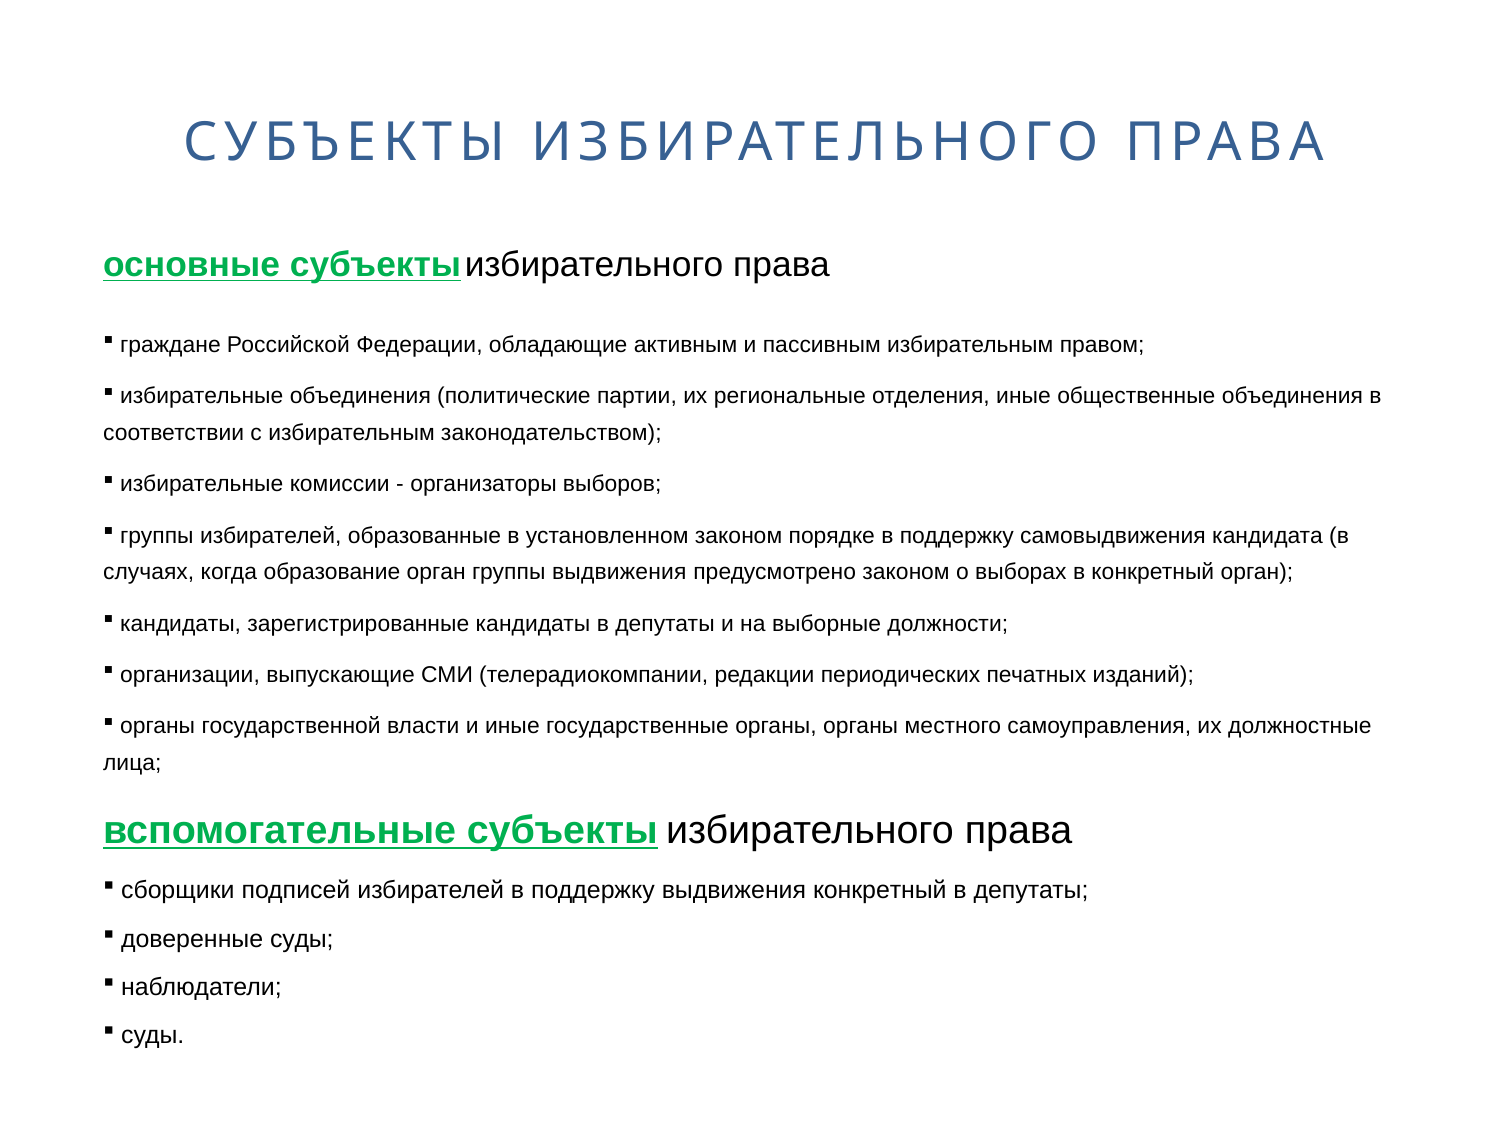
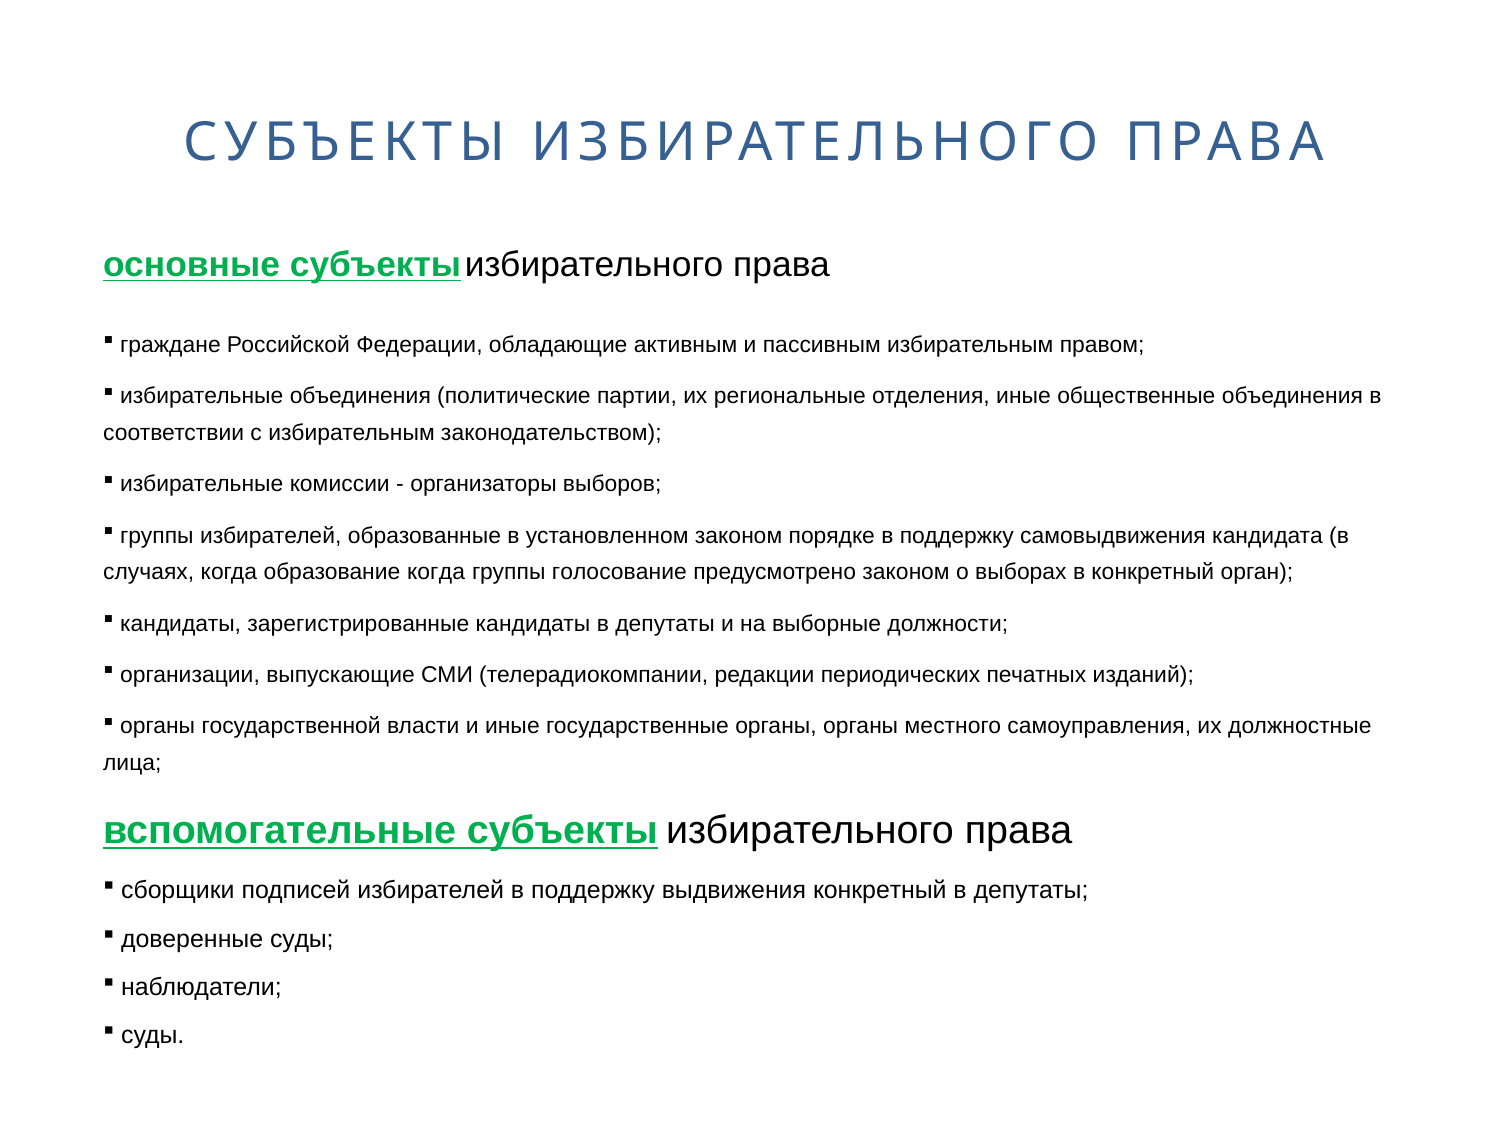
образование орган: орган -> когда (436, 572)
группы выдвижения: выдвижения -> голосование (619, 572)
